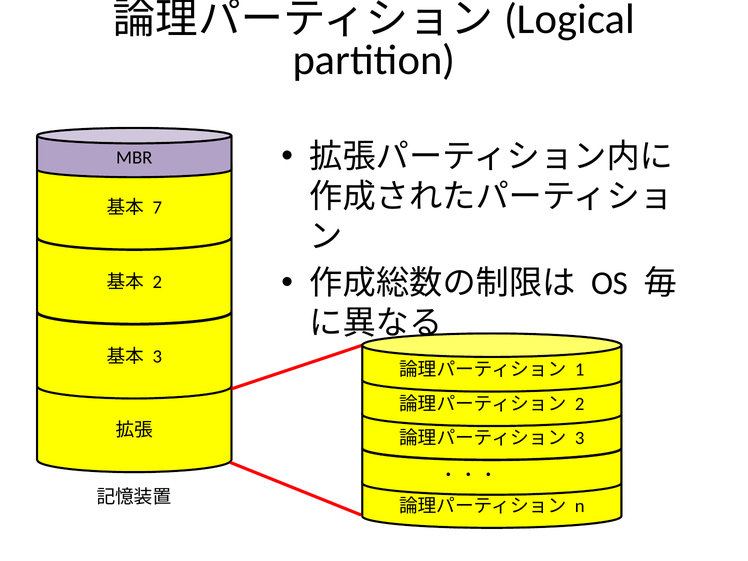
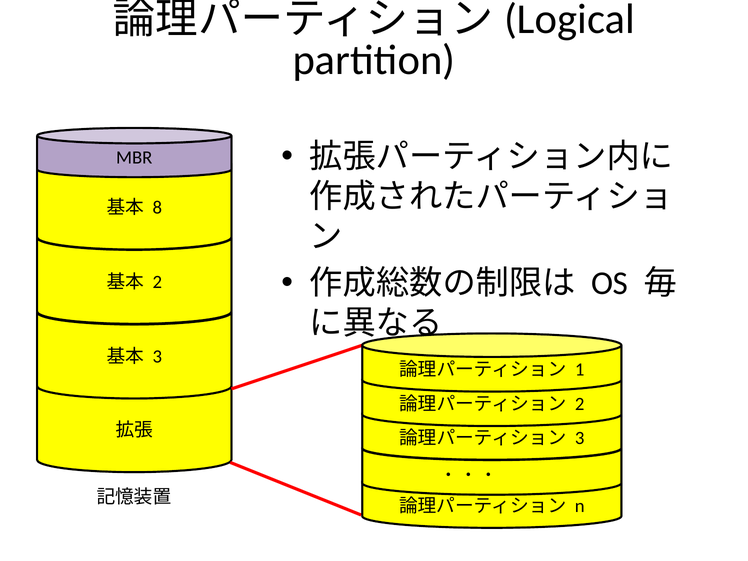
7: 7 -> 8 (157, 208)
